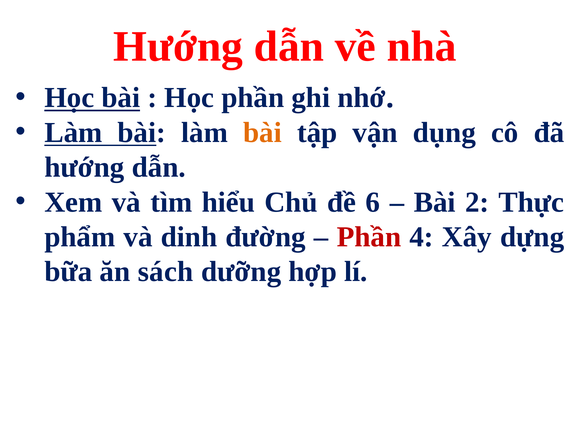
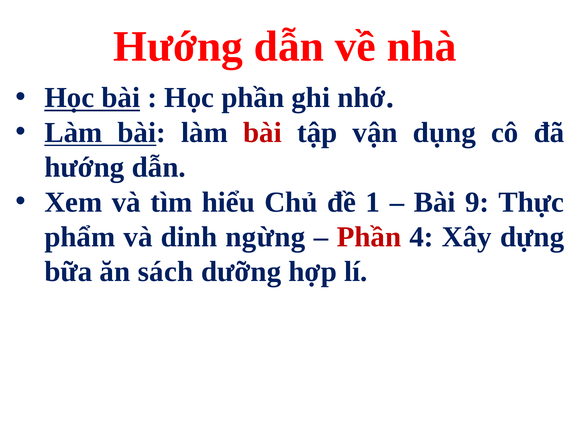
bài colour: orange -> red (263, 133)
6: 6 -> 1 (373, 202)
2: 2 -> 9 (477, 202)
đường: đường -> ngừng (265, 237)
